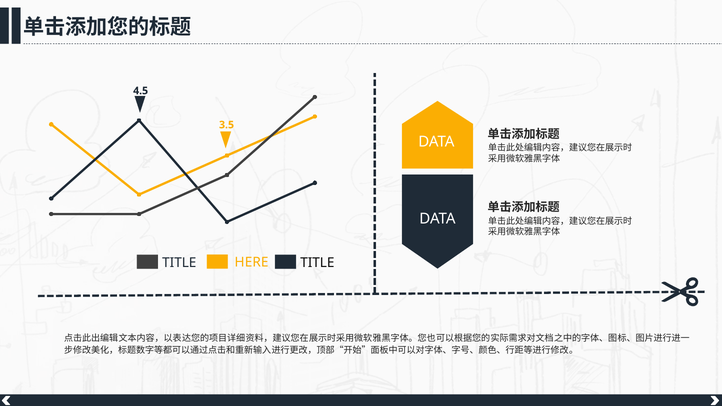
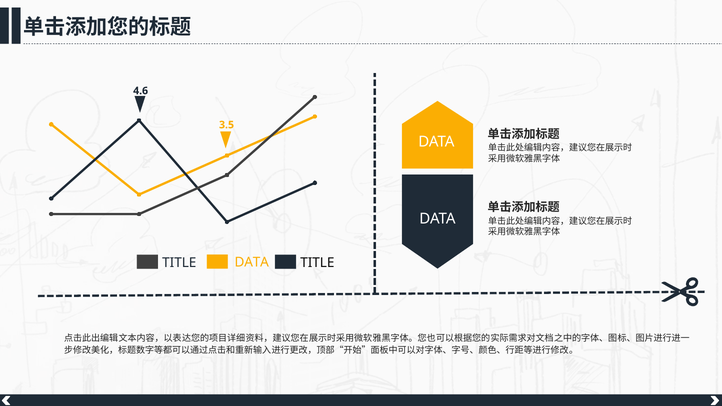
4.5: 4.5 -> 4.6 (141, 91)
TITLE HERE: HERE -> DATA (252, 262)
